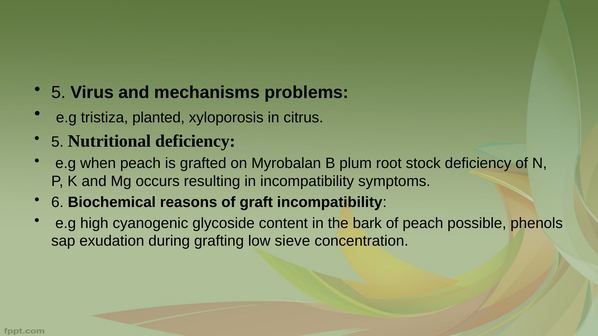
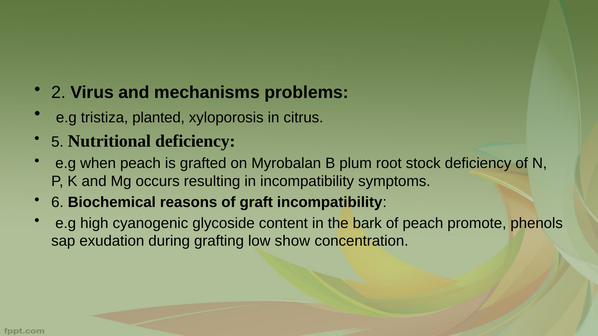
5: 5 -> 2 (58, 92)
possible: possible -> promote (477, 223)
sieve: sieve -> show (292, 241)
